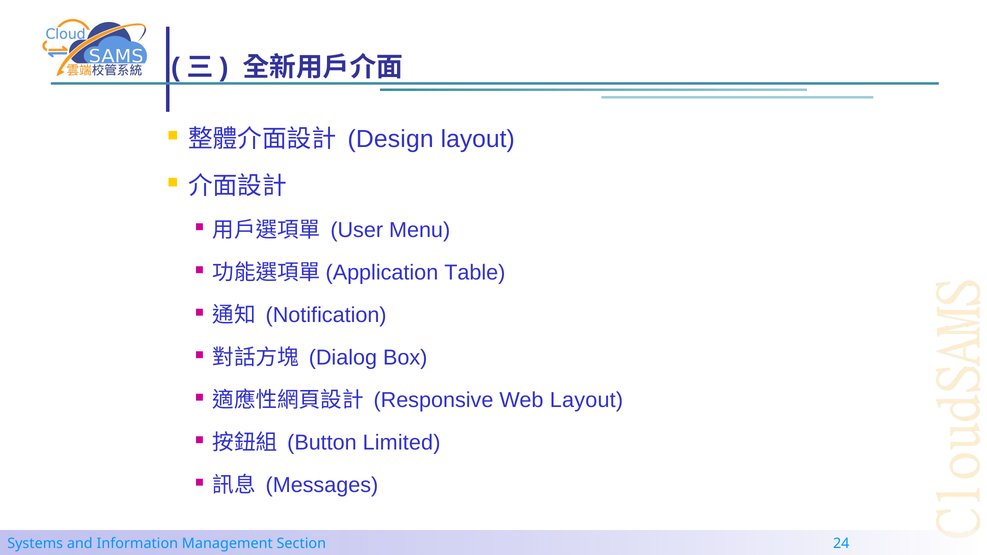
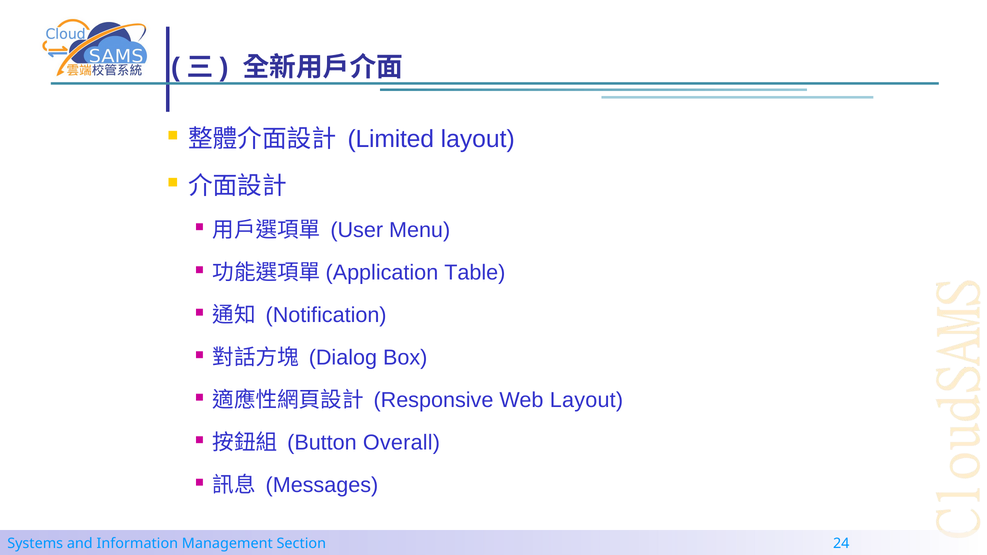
Design: Design -> Limited (391, 139)
Limited: Limited -> Overall (402, 443)
